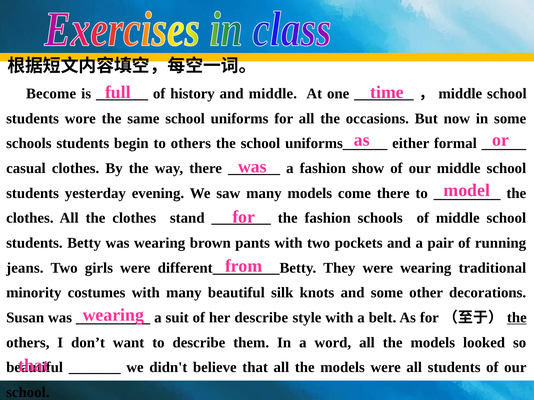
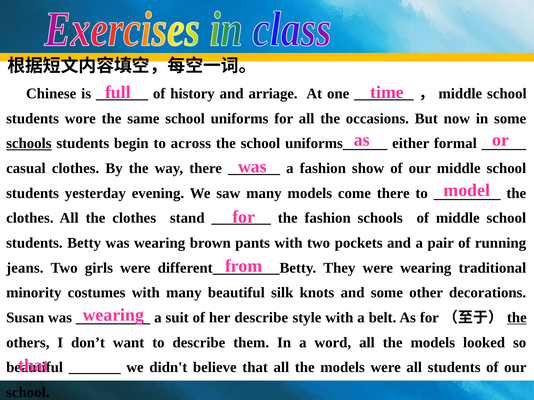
Become: Become -> Chinese (51, 94)
and middle: middle -> arriage (273, 94)
schools underline: none -> present (29, 144)
to others: others -> across (191, 144)
